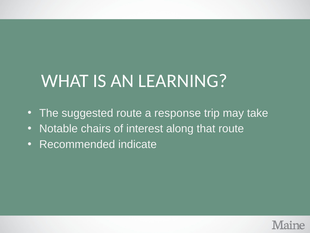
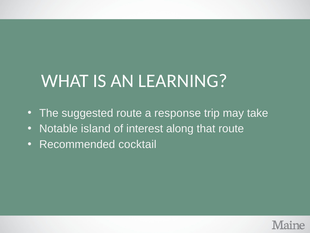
chairs: chairs -> island (96, 128)
indicate: indicate -> cocktail (137, 144)
